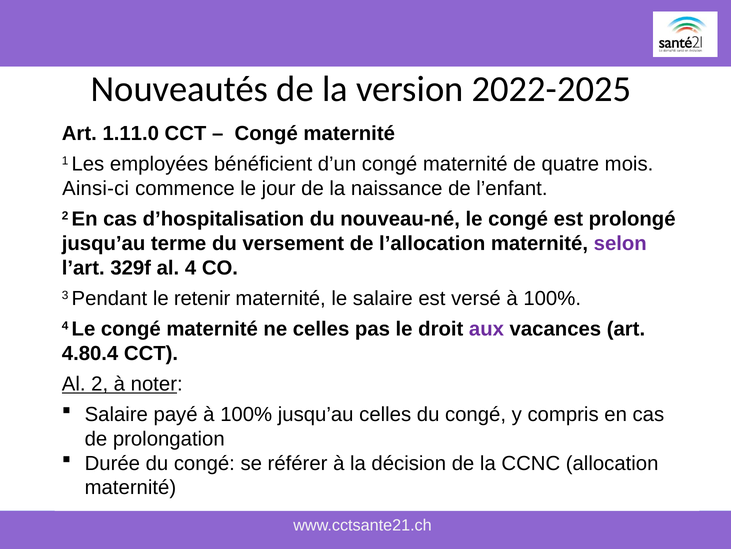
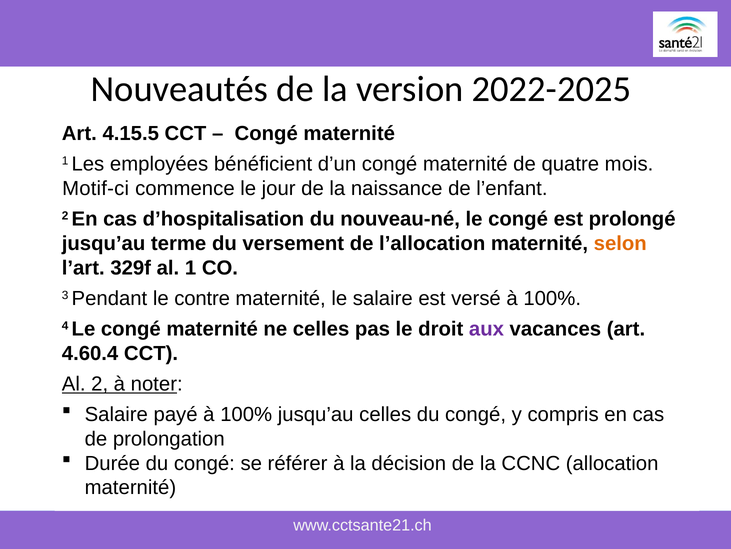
1.11.0: 1.11.0 -> 4.15.5 (131, 134)
Ainsi-ci: Ainsi-ci -> Motif-ci (96, 188)
selon colour: purple -> orange (620, 243)
al 4: 4 -> 1 (191, 268)
retenir: retenir -> contre (202, 298)
4.80.4: 4.80.4 -> 4.60.4 (90, 353)
